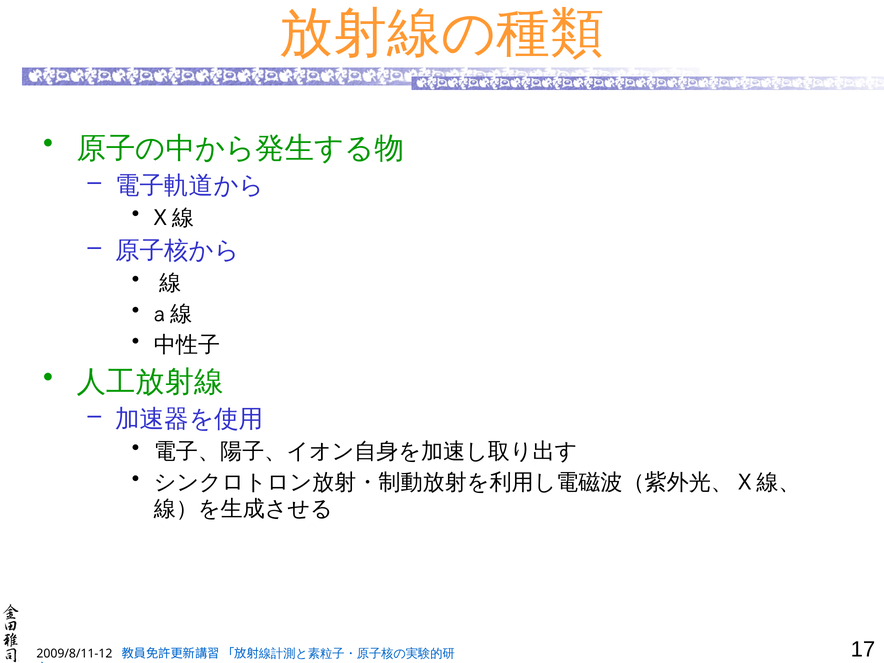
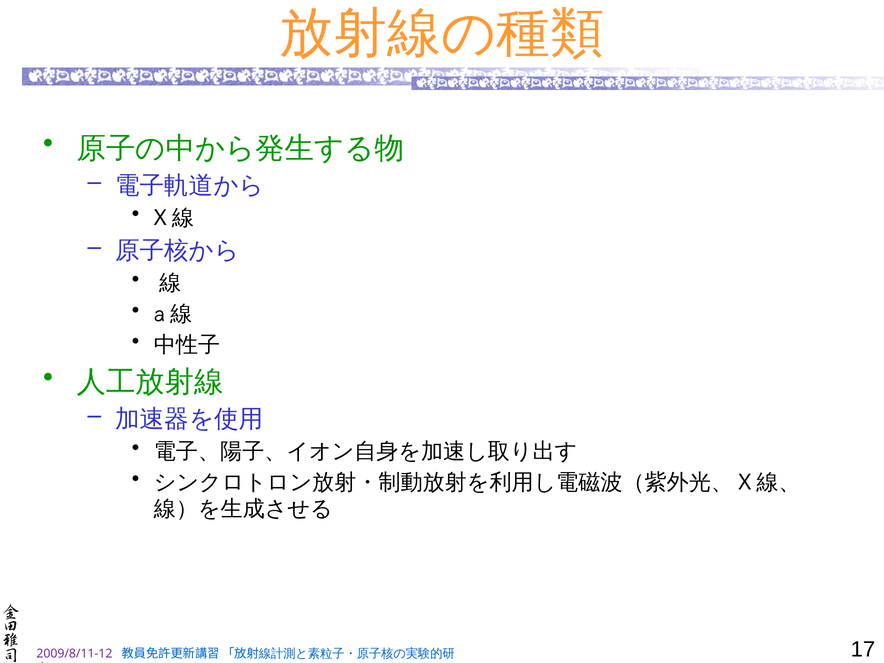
2009/8/11-12 colour: black -> purple (74, 654)
